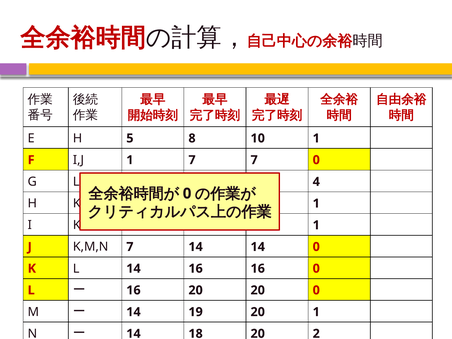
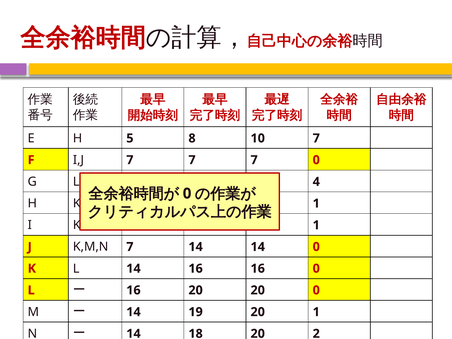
10 1: 1 -> 7 (316, 138)
I,J 1: 1 -> 7 (130, 160)
